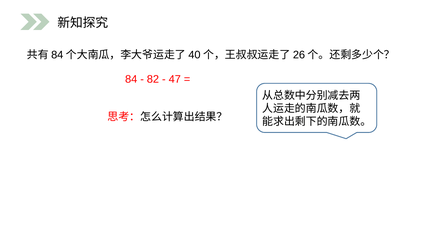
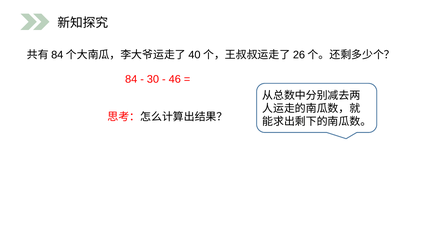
82: 82 -> 30 (153, 79)
47: 47 -> 46 (175, 79)
